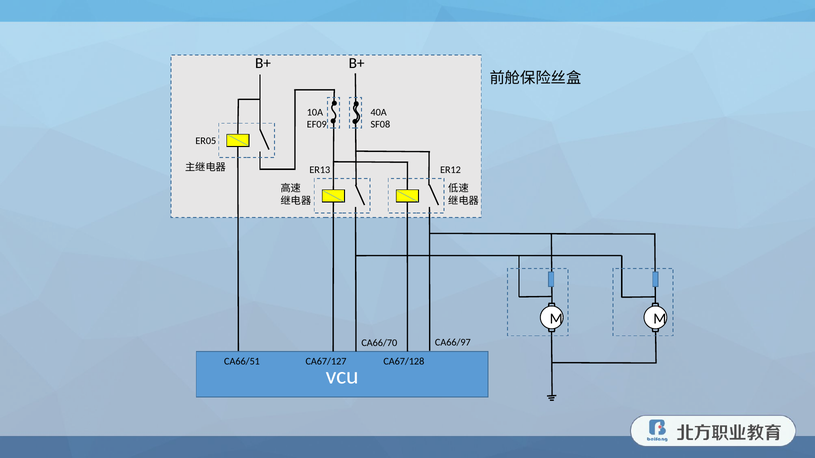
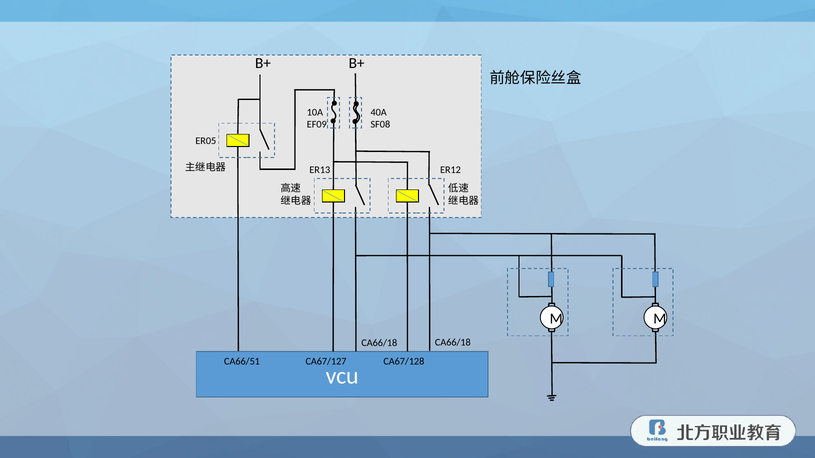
CA66/97: CA66/97 -> CA66/18 (453, 343)
CA66/70: CA66/70 -> CA66/18 (379, 343)
